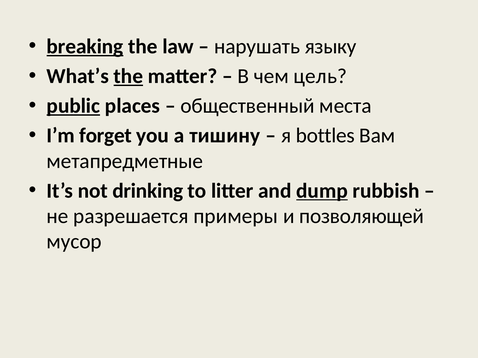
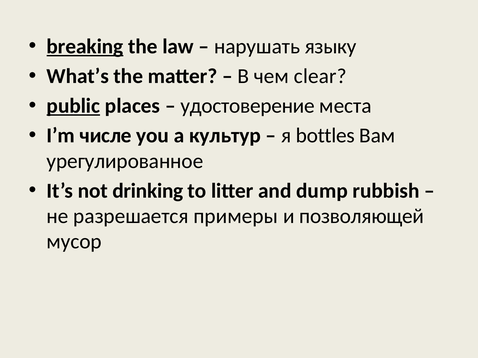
the underline: present -> none (128, 76)
цель: цель -> clear (320, 76)
общественный: общественный -> удостоверение (248, 106)
forget: forget -> числе (106, 136)
тишину: тишину -> культур (225, 136)
метапредметные: метапредметные -> урегулированное (125, 161)
dump underline: present -> none (322, 191)
